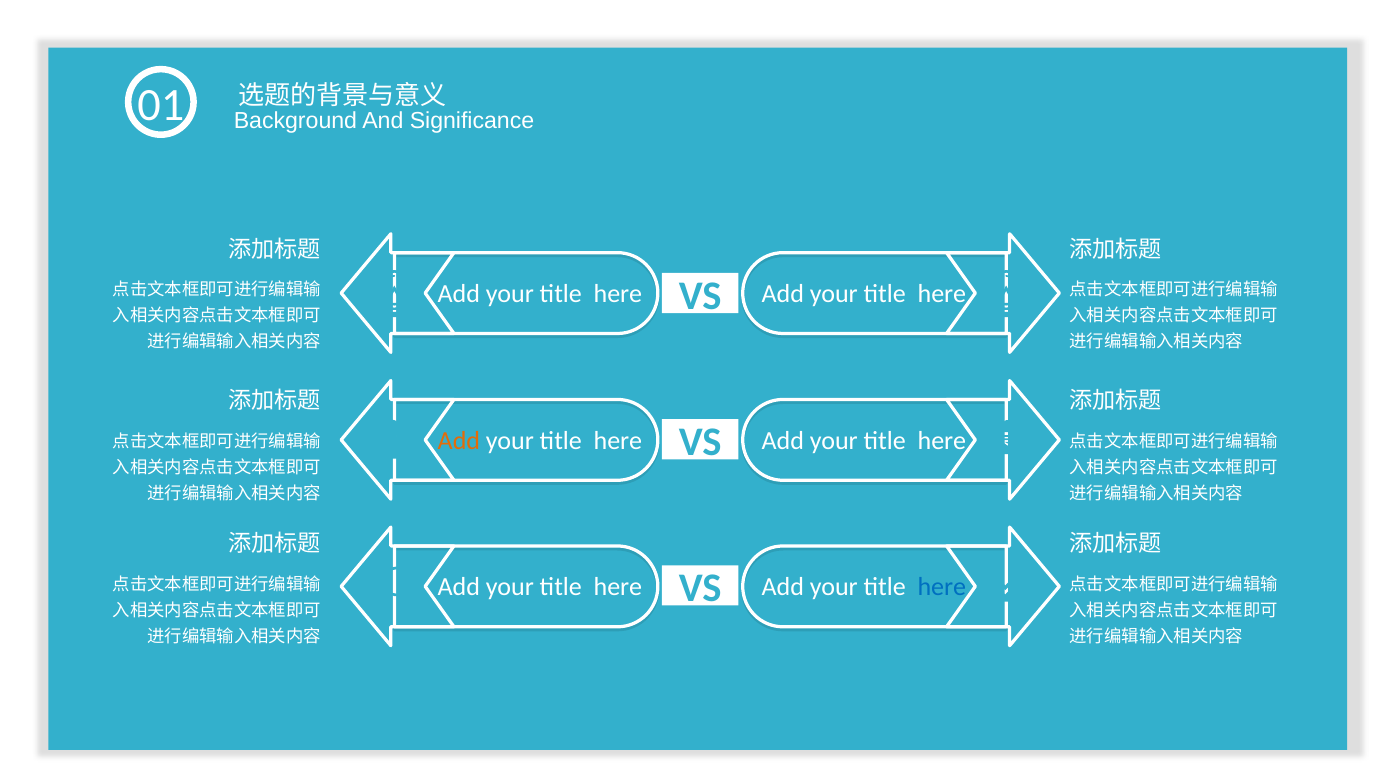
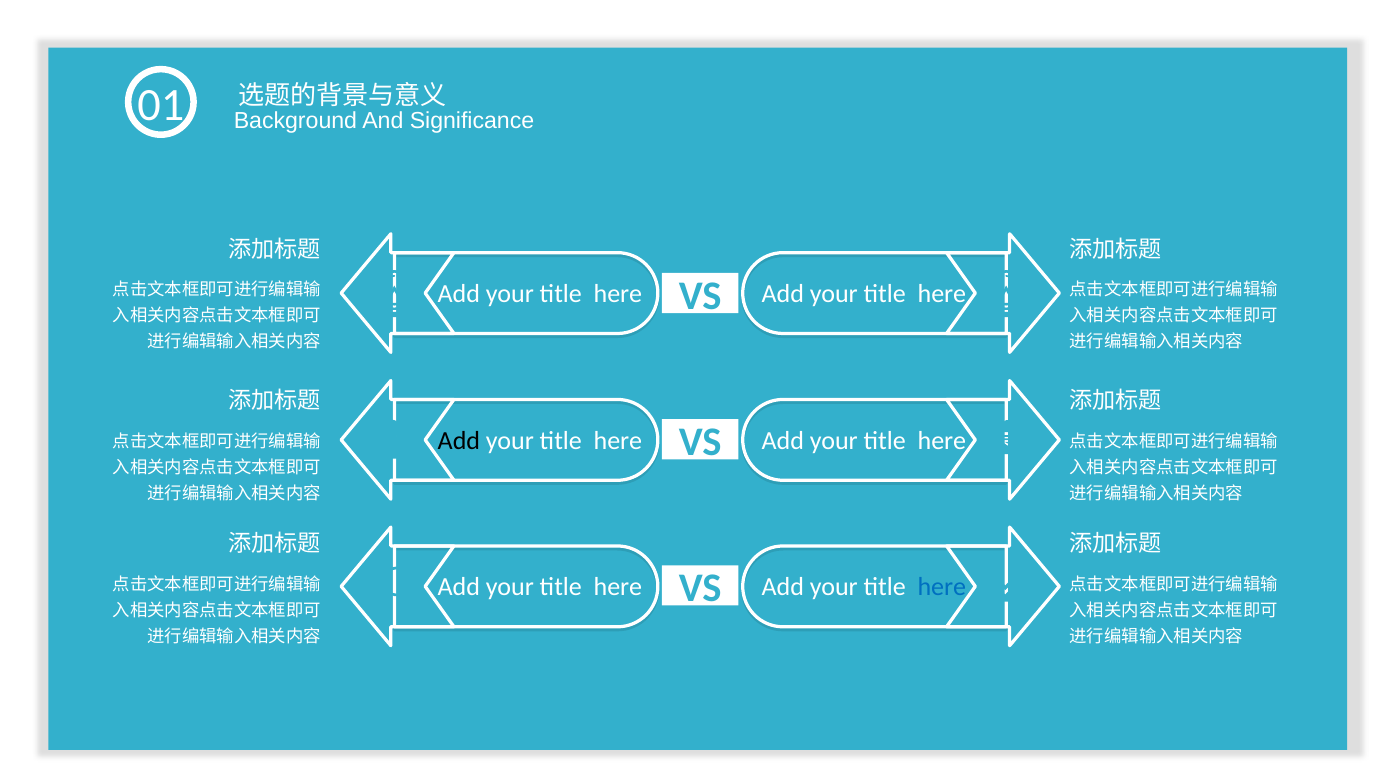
Add colour: orange -> black (459, 441)
